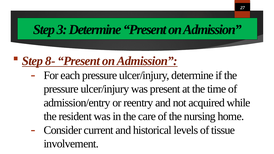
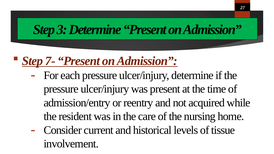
8-: 8- -> 7- (50, 61)
